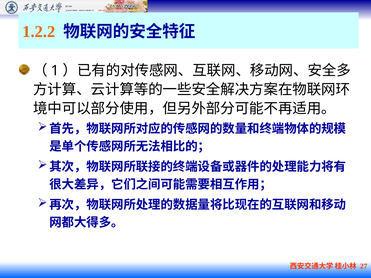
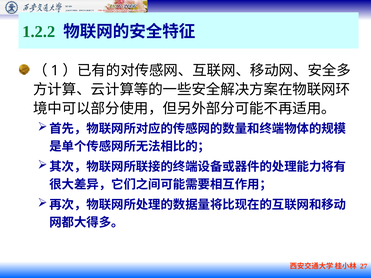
1.2.2 colour: orange -> green (39, 32)
